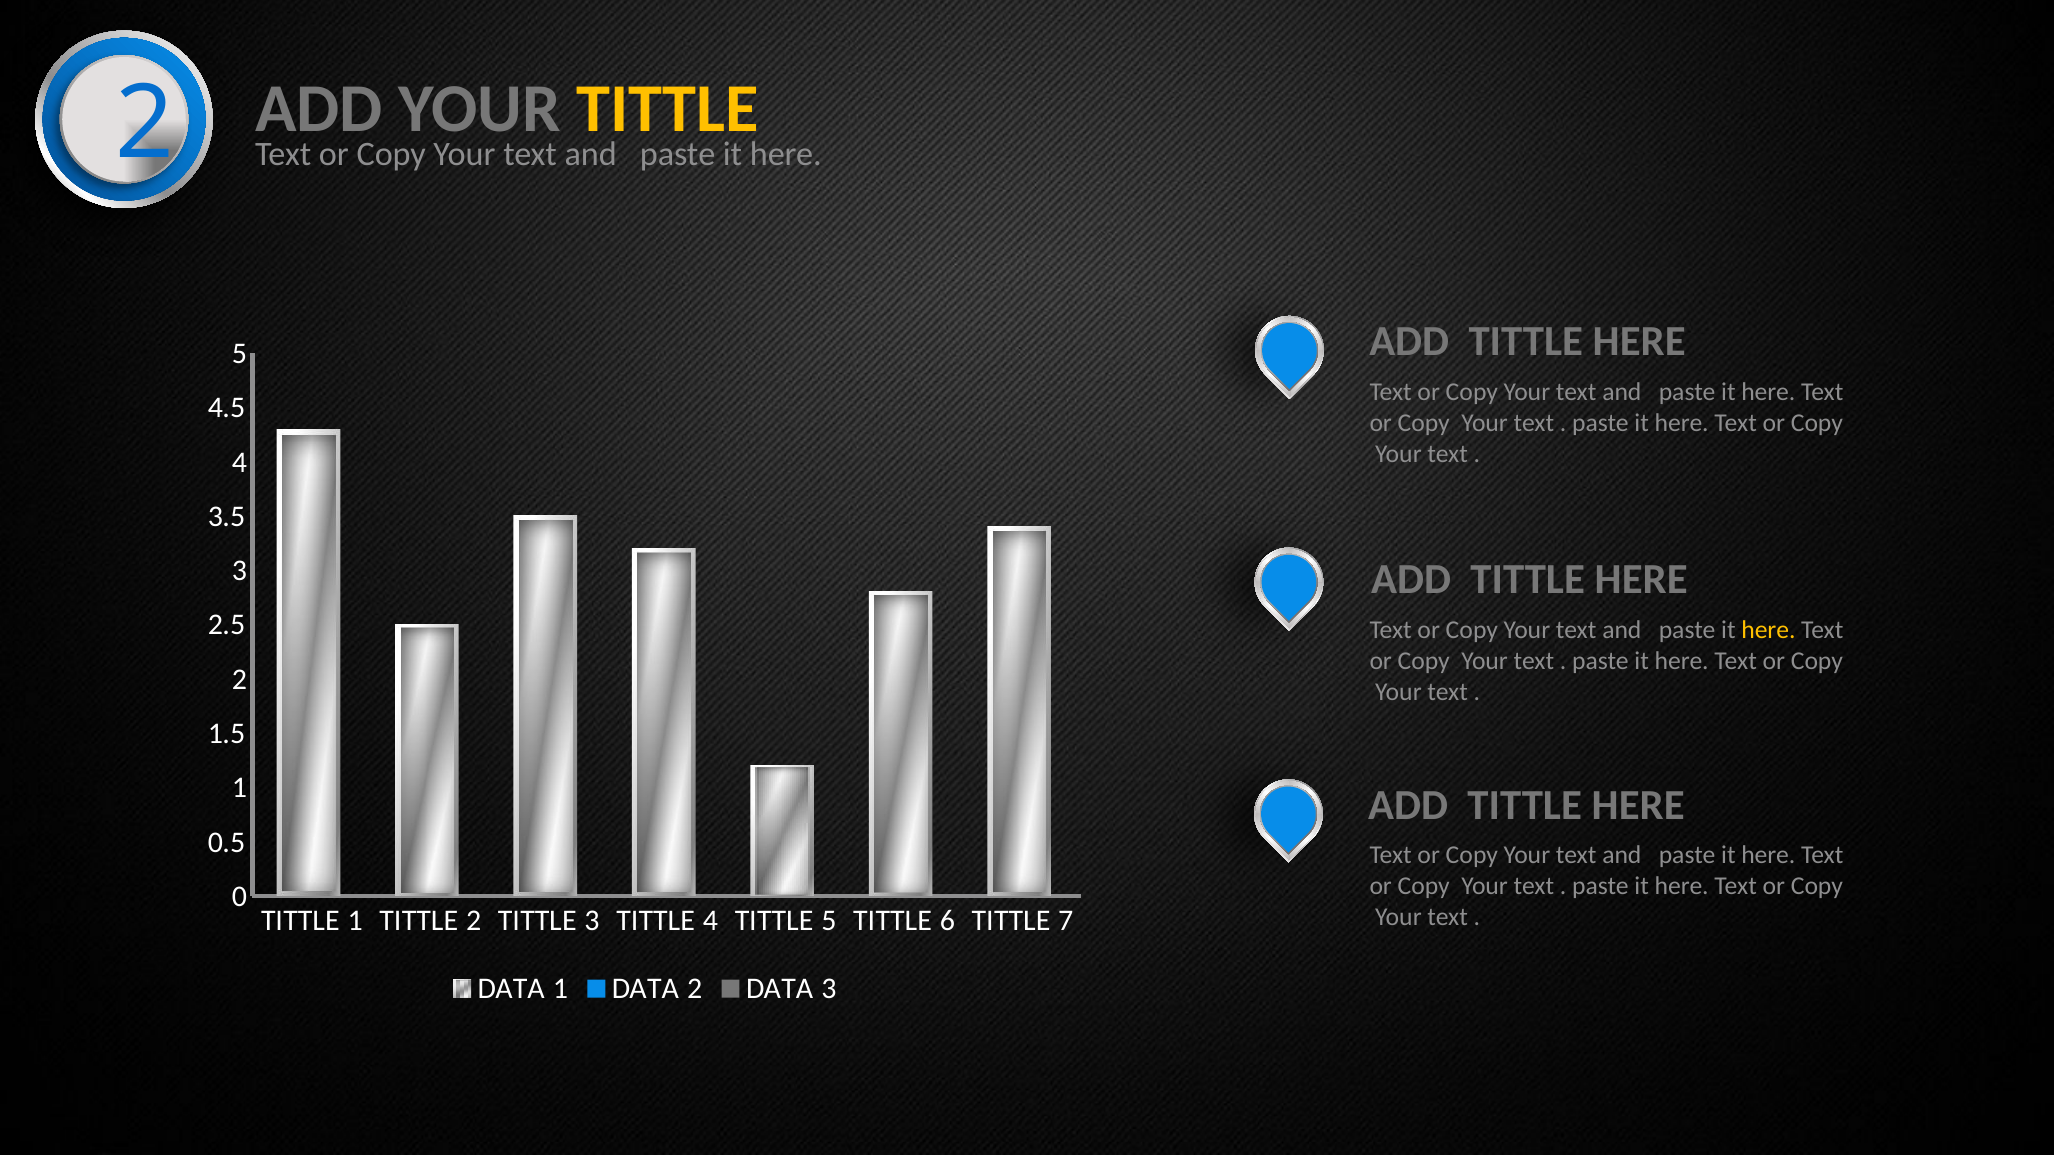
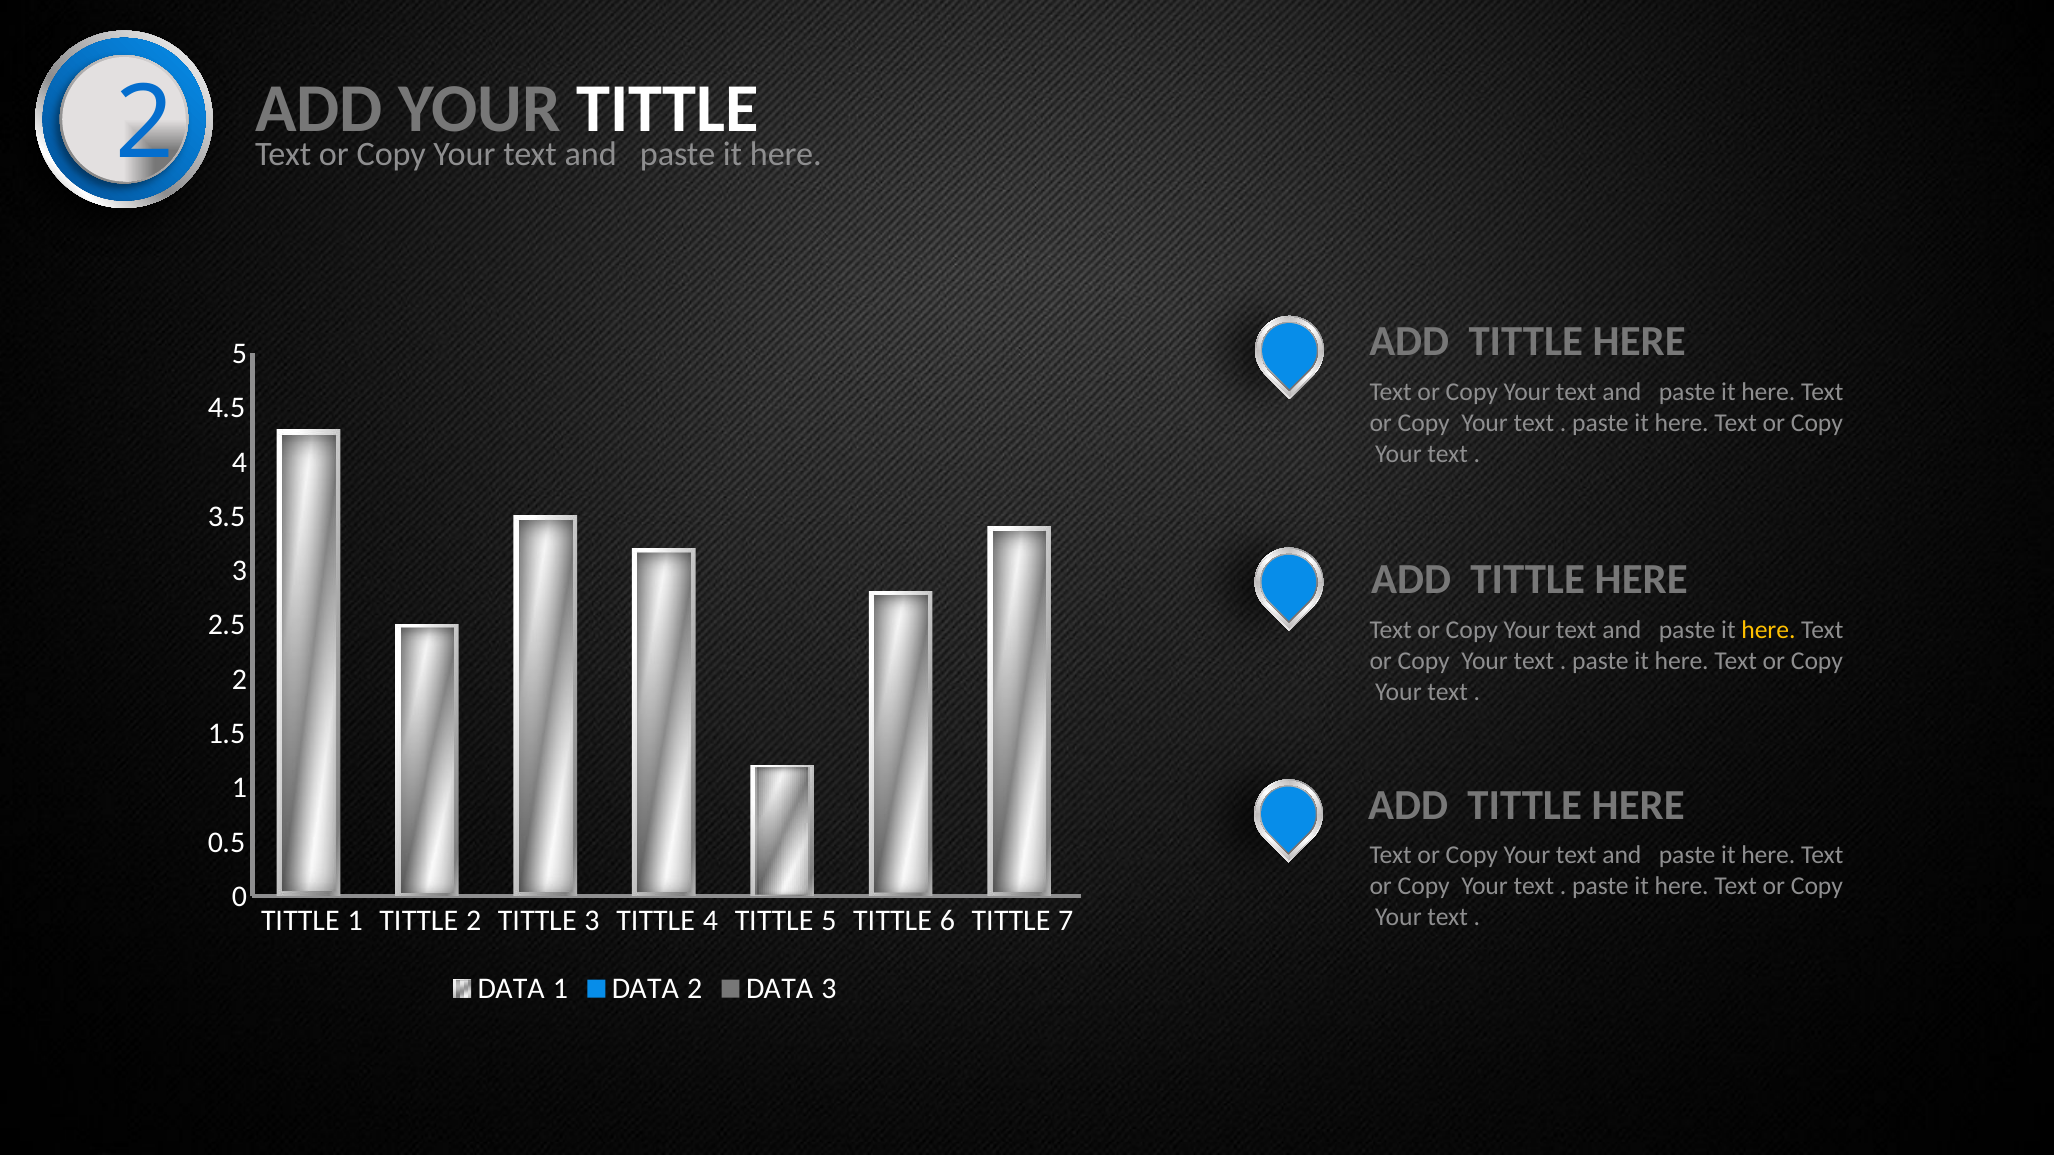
TITTLE colour: yellow -> white (668, 109)
